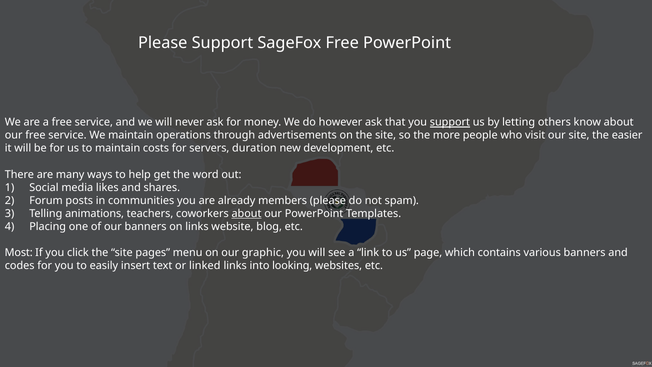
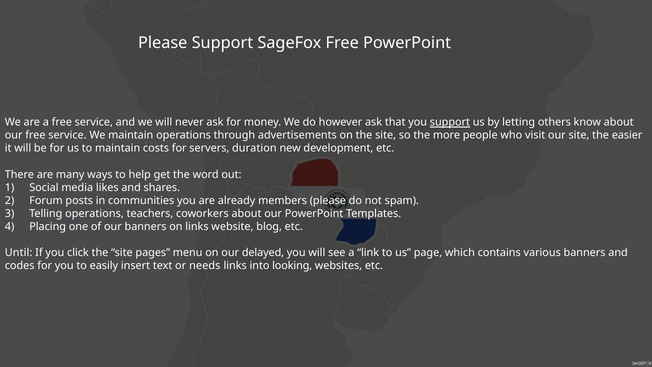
Telling animations: animations -> operations (94, 213)
about underline: present -> none (246, 213)
Most: Most -> Until (19, 253)
graphic: graphic -> delayed (263, 253)
linked: linked -> needs (205, 266)
